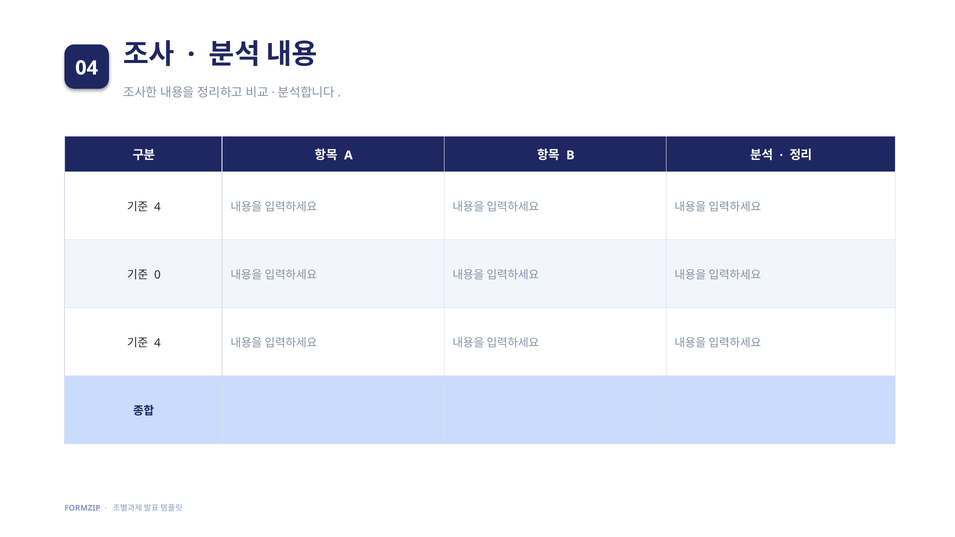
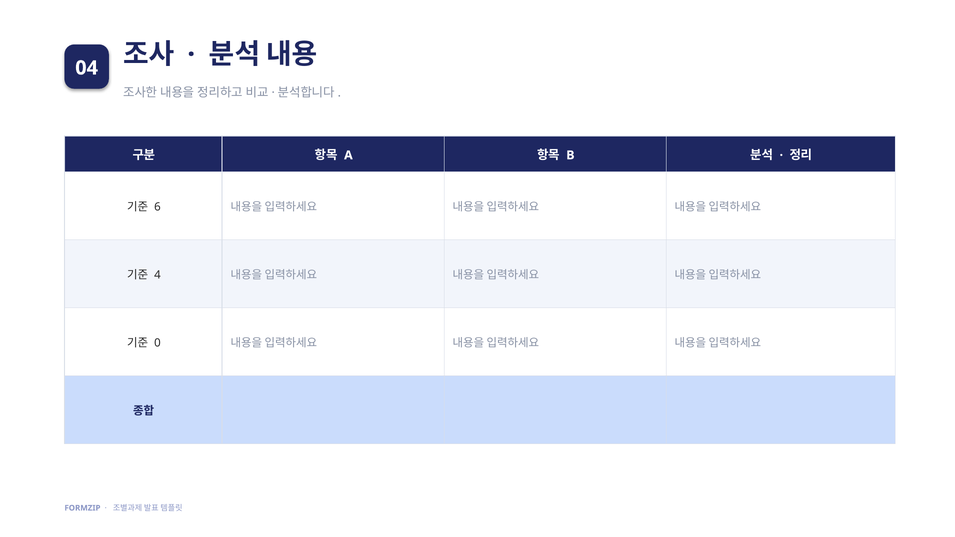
4: 4 -> 6 (157, 207)
0: 0 -> 4 (157, 275)
4: 4 -> 0 (157, 343)
